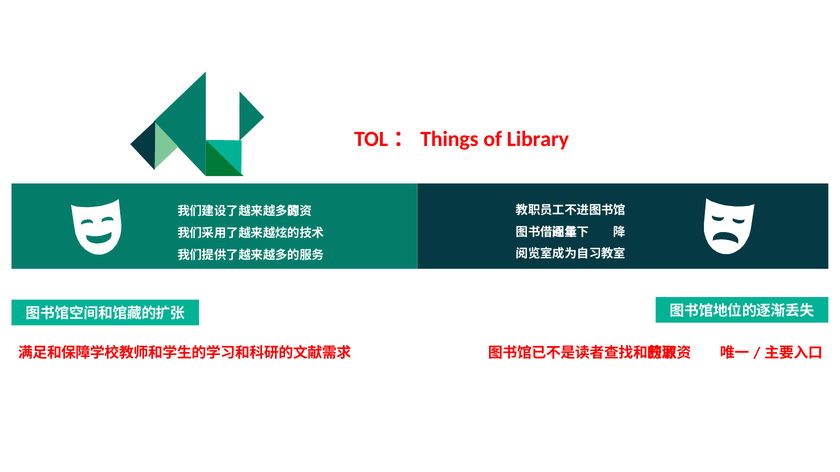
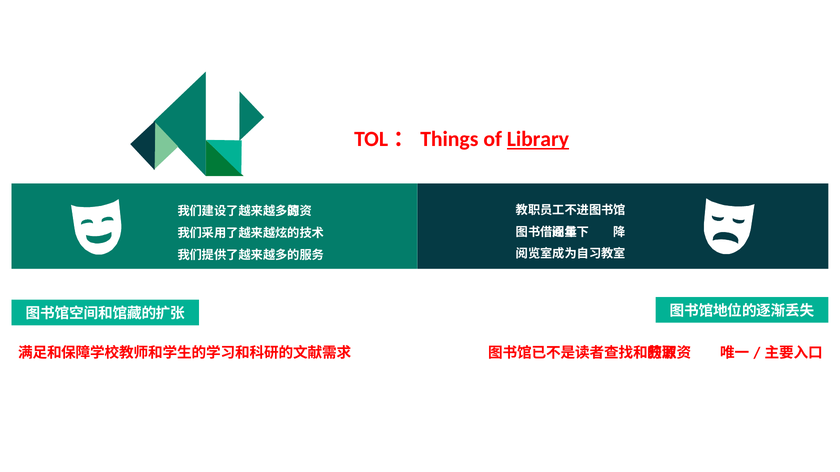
Library underline: none -> present (538, 139)
